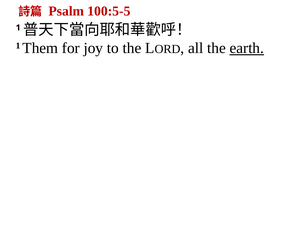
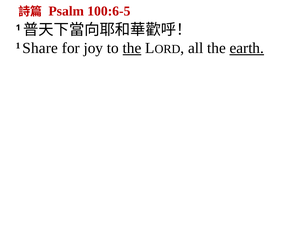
100:5-5: 100:5-5 -> 100:6-5 (109, 11)
Them: Them -> Share (40, 48)
the underline: none -> present (132, 48)
